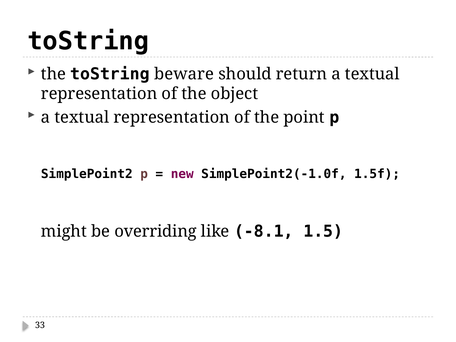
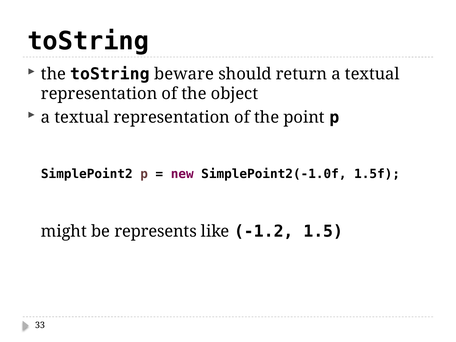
overriding: overriding -> represents (156, 231)
-8.1: -8.1 -> -1.2 (264, 231)
